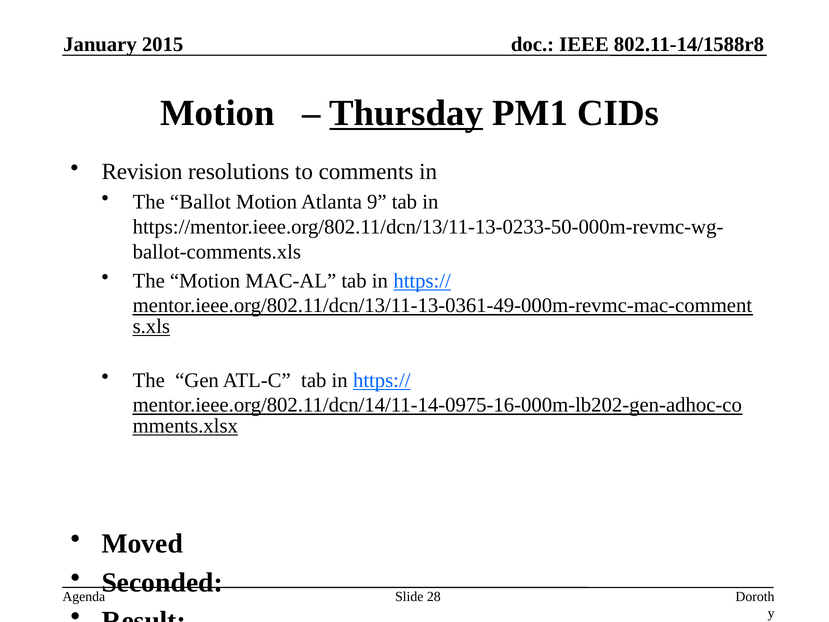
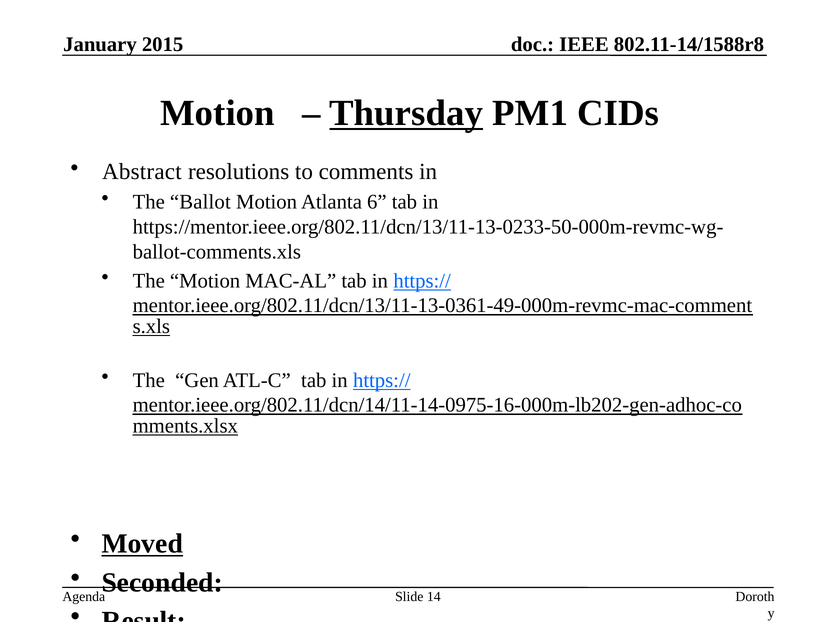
Revision: Revision -> Abstract (142, 172)
9: 9 -> 6 (377, 202)
Moved underline: none -> present (142, 544)
28: 28 -> 14 (434, 596)
